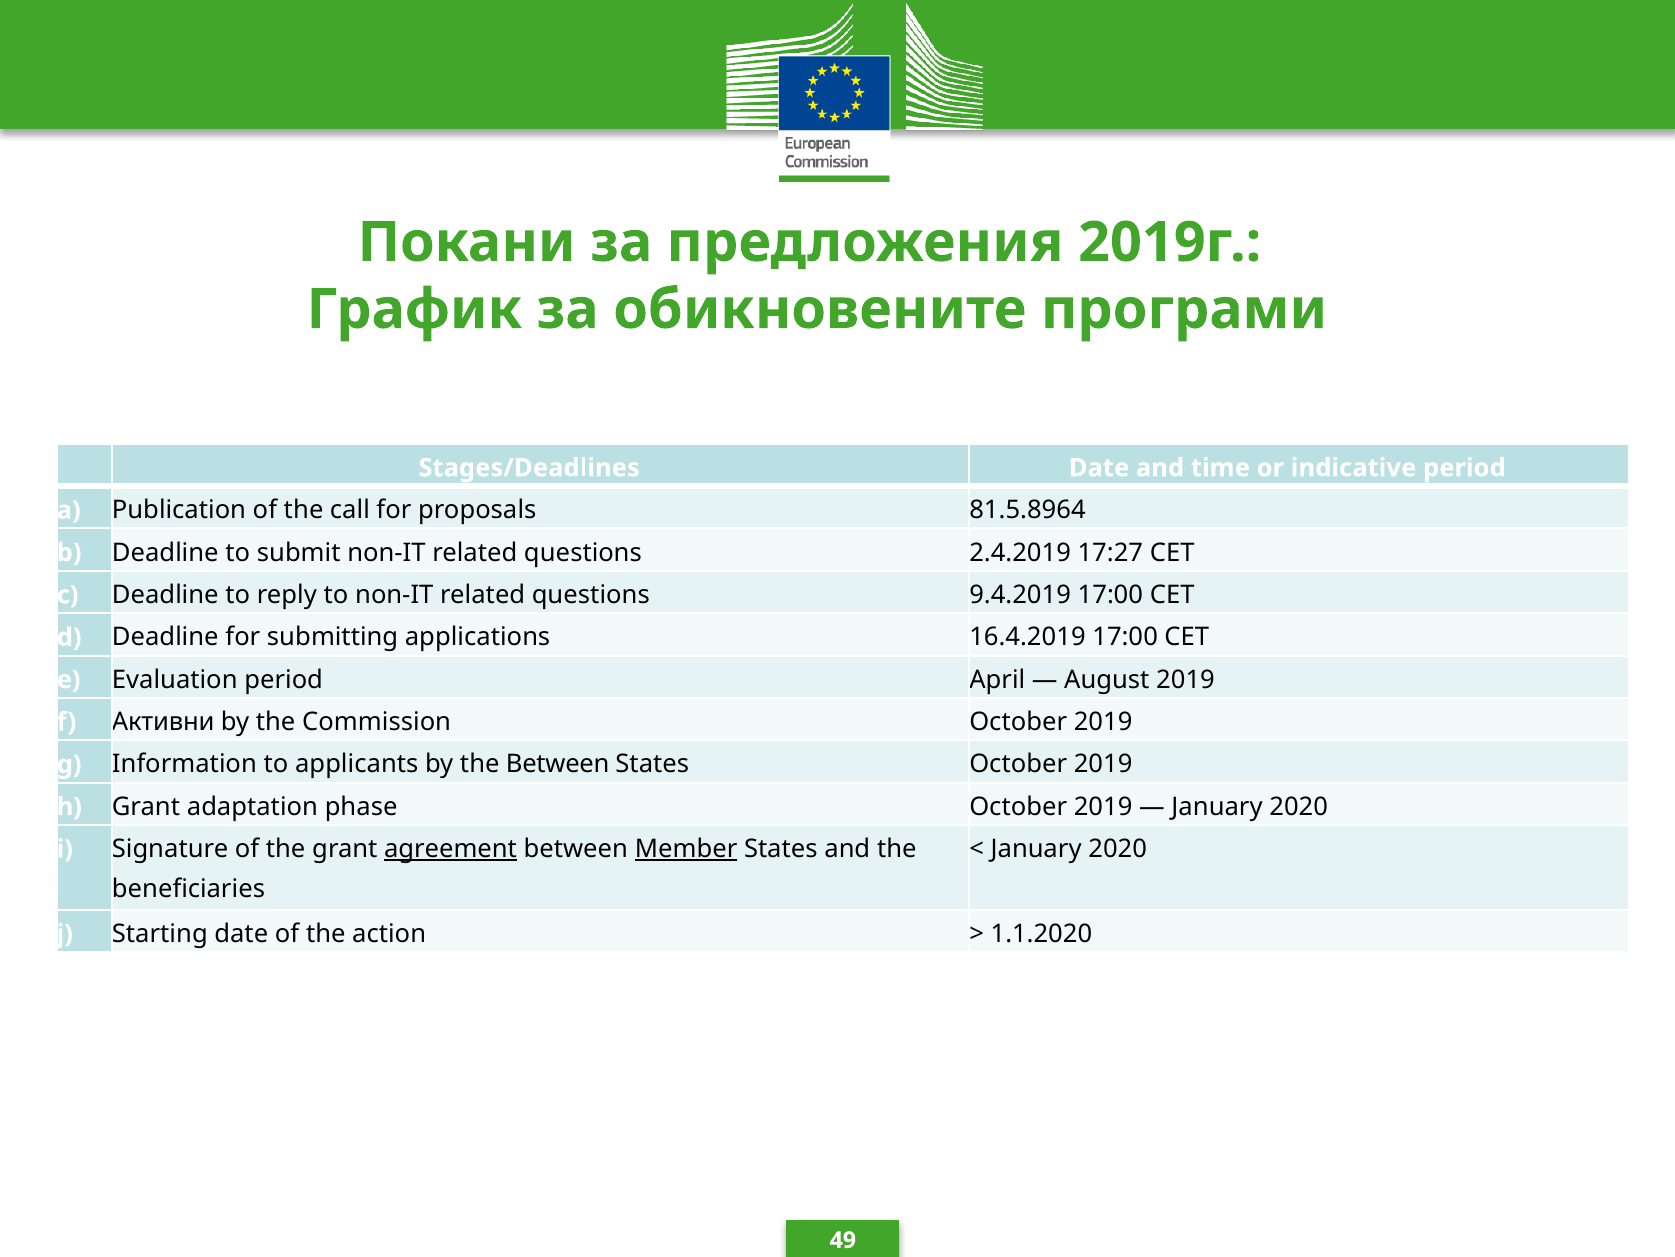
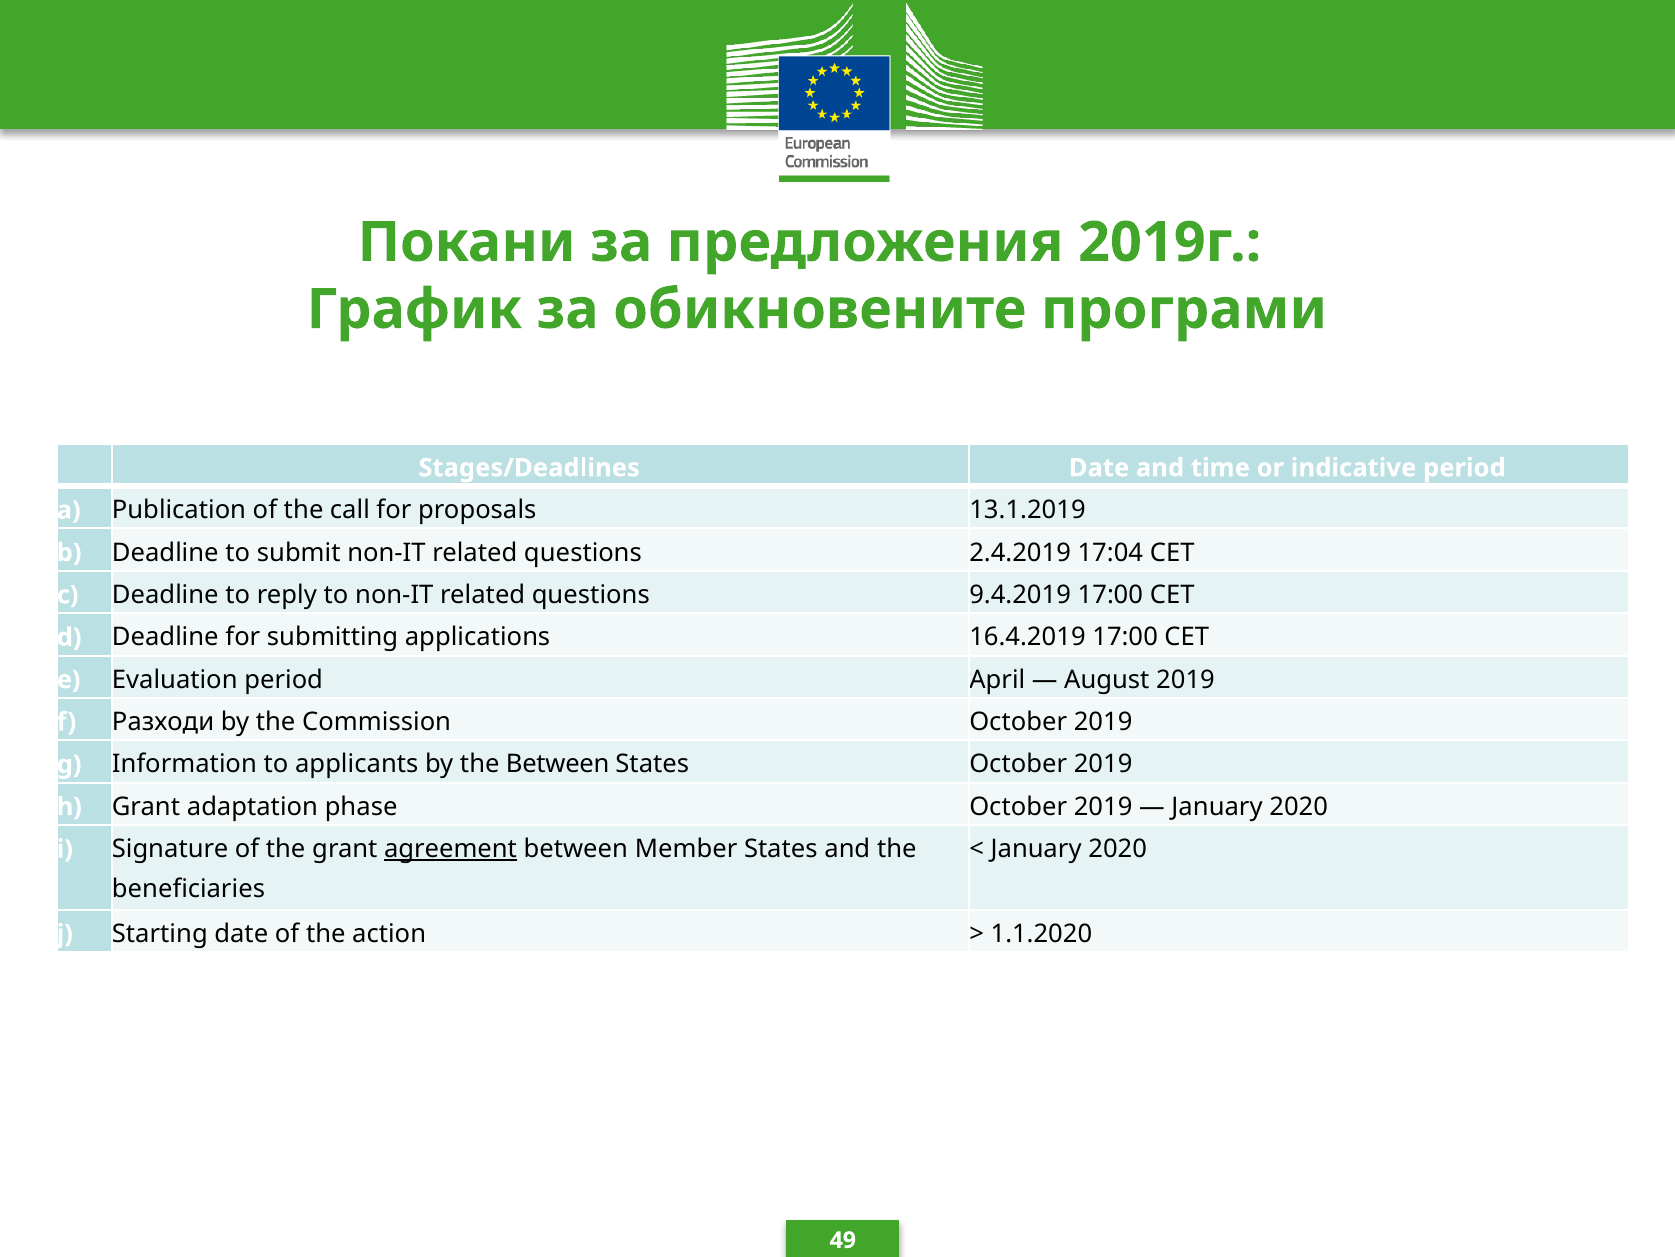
81.5.8964: 81.5.8964 -> 13.1.2019 (1027, 510)
17:27: 17:27 -> 17:04 (1110, 552)
Активни: Активни -> Разходи (163, 722)
Member underline: present -> none (686, 849)
